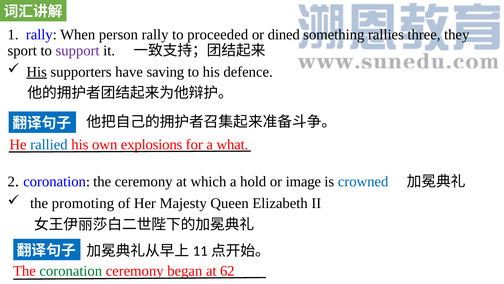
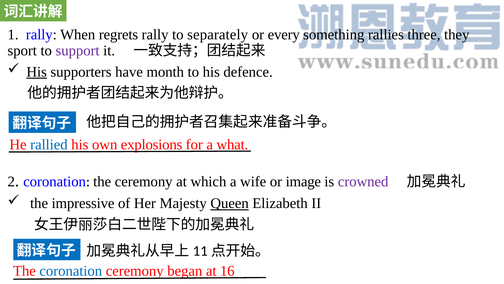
person: person -> regrets (119, 35)
proceeded: proceeded -> separately (218, 35)
dined: dined -> every (284, 35)
saving: saving -> month (165, 72)
hold: hold -> wife (253, 181)
crowned colour: blue -> purple (363, 181)
promoting: promoting -> impressive (83, 203)
Queen underline: none -> present (230, 203)
coronation colour: green -> blue (71, 271)
62: 62 -> 16 (227, 271)
